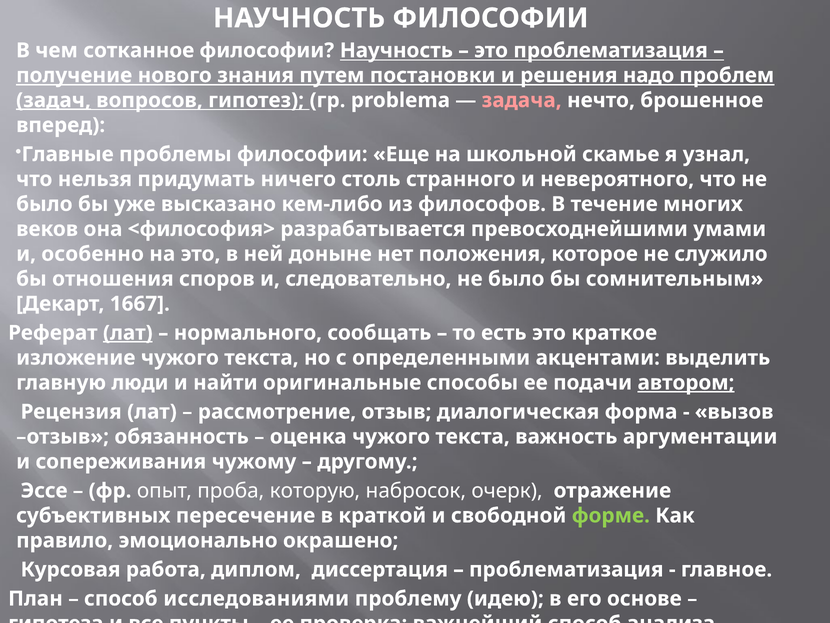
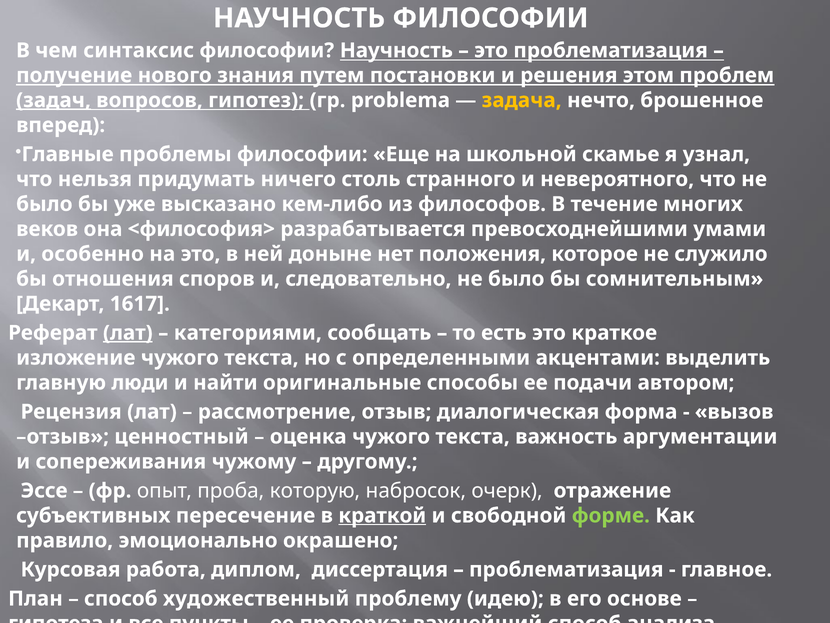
сотканное: сотканное -> синтаксис (139, 50)
надо: надо -> этом (649, 75)
задача colour: pink -> yellow (522, 100)
1667: 1667 -> 1617 (140, 304)
нормального: нормального -> категориями (248, 333)
автором underline: present -> none (686, 382)
обязанность: обязанность -> ценностный (181, 436)
краткой underline: none -> present (382, 515)
исследованиями: исследованиями -> художественный (256, 598)
